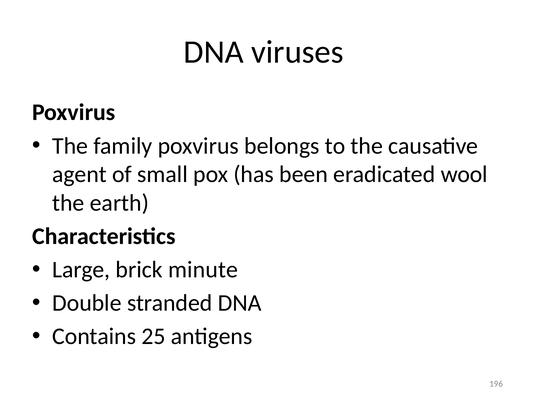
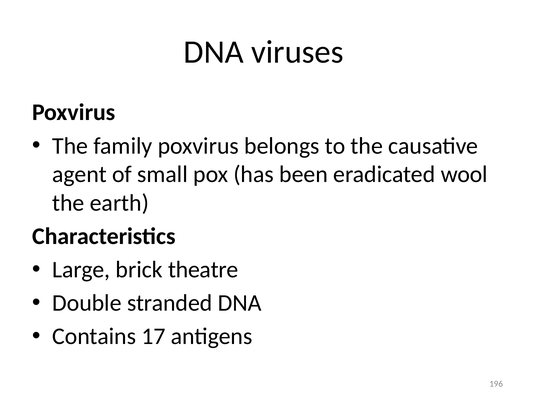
minute: minute -> theatre (203, 269)
25: 25 -> 17 (153, 336)
